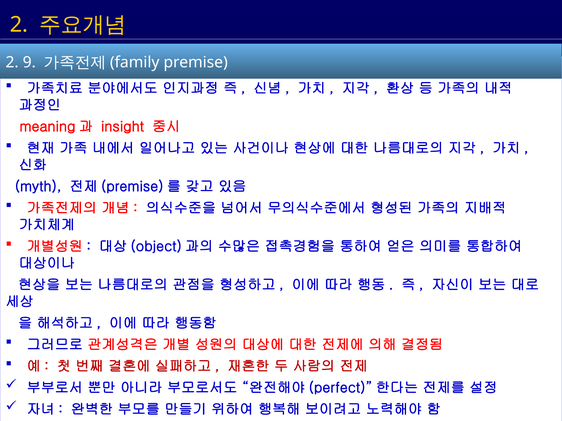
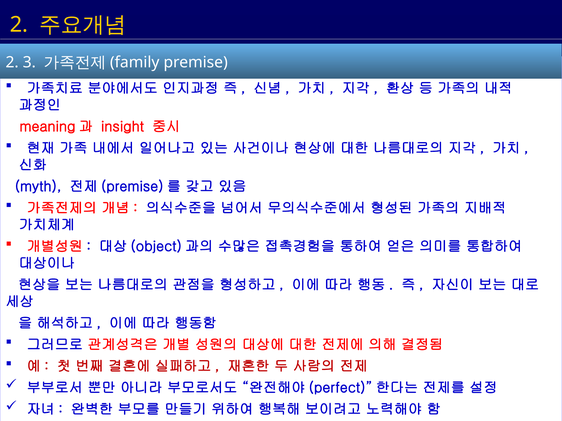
9: 9 -> 3 (29, 62)
